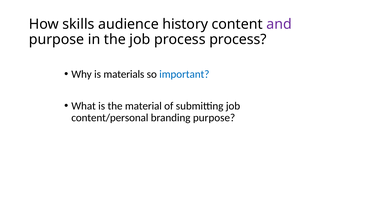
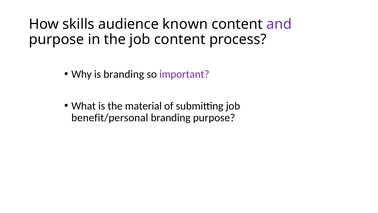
history: history -> known (185, 24)
job process: process -> content (180, 39)
is materials: materials -> branding (124, 74)
important colour: blue -> purple (184, 74)
content/personal: content/personal -> benefit/personal (110, 118)
